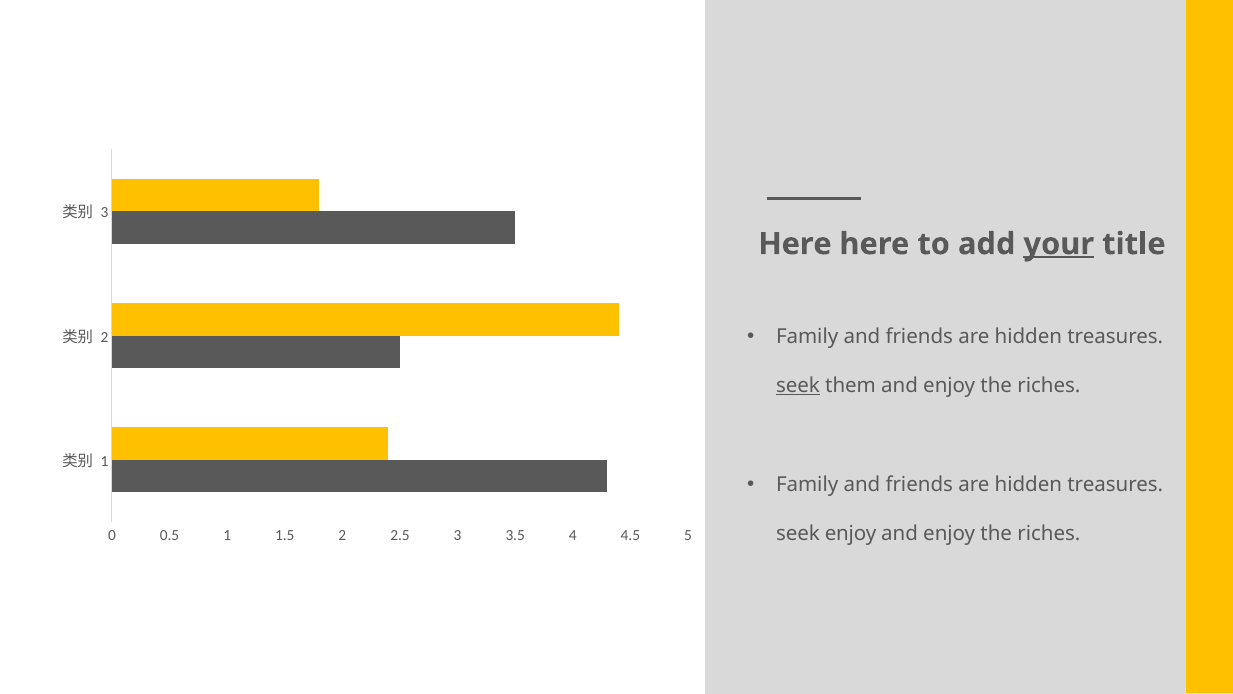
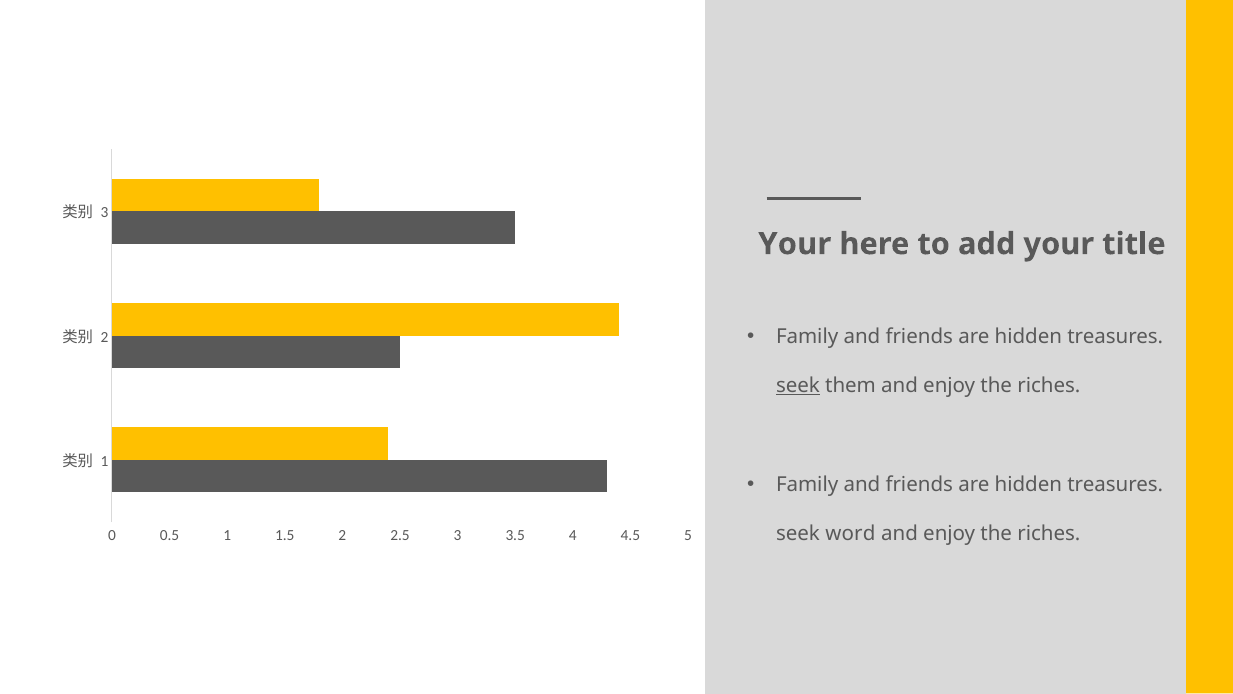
Here: Here -> Your (795, 244)
your underline: present -> none (1059, 244)
seek enjoy: enjoy -> word (850, 534)
